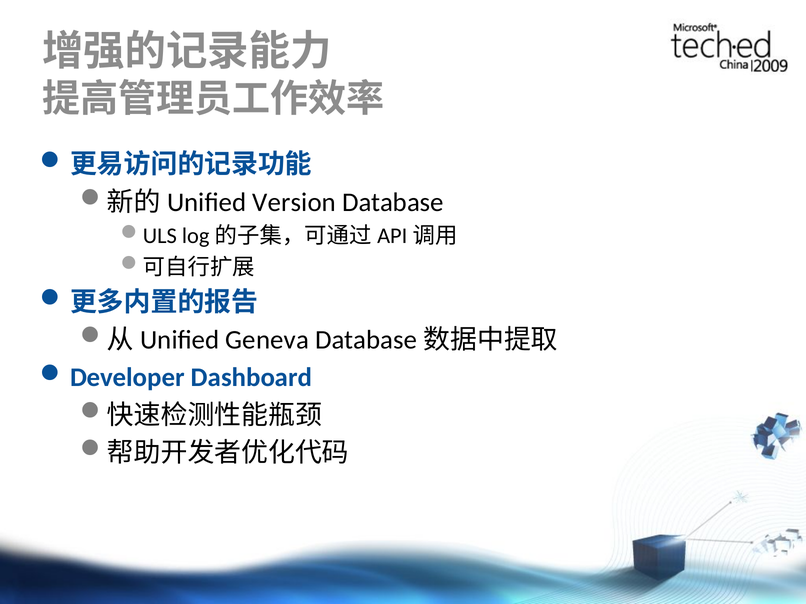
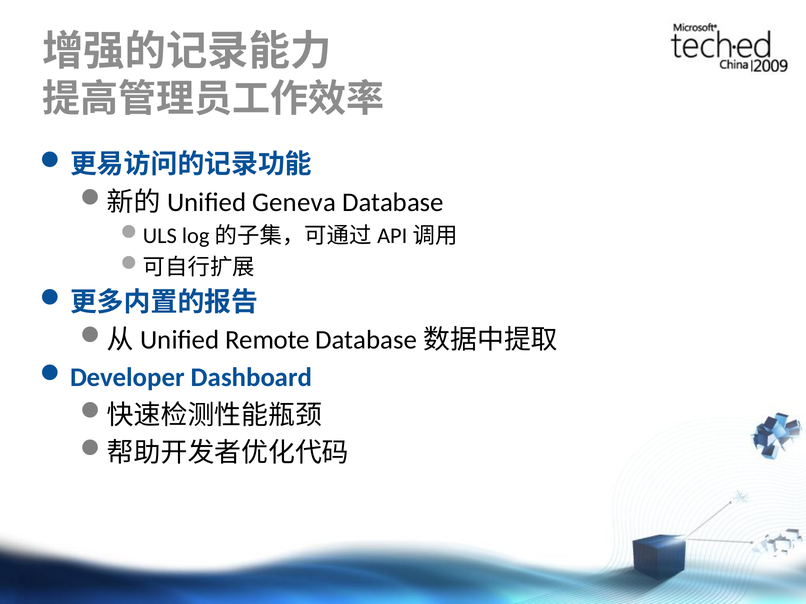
Version: Version -> Geneva (294, 202)
Geneva: Geneva -> Remote (267, 340)
